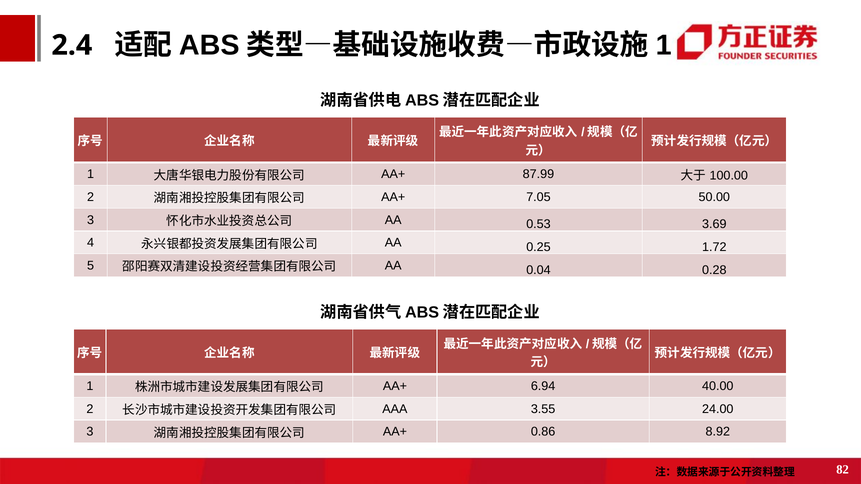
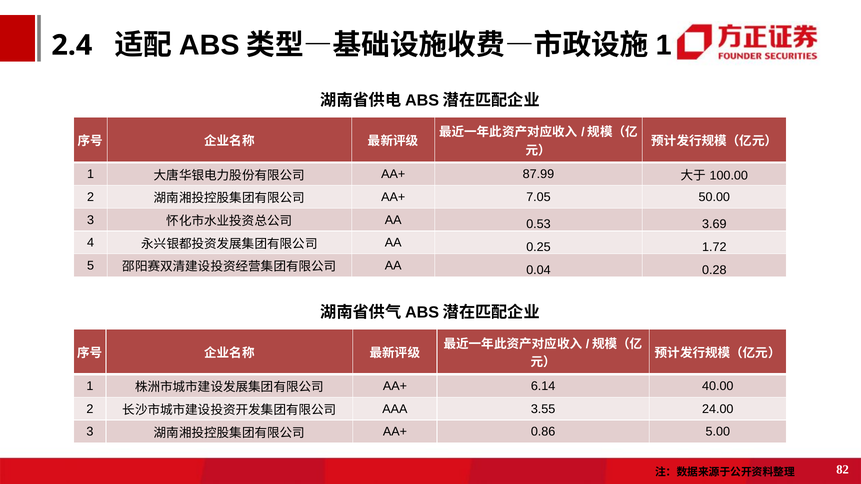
6.94: 6.94 -> 6.14 (543, 386)
8.92: 8.92 -> 5.00 (718, 432)
